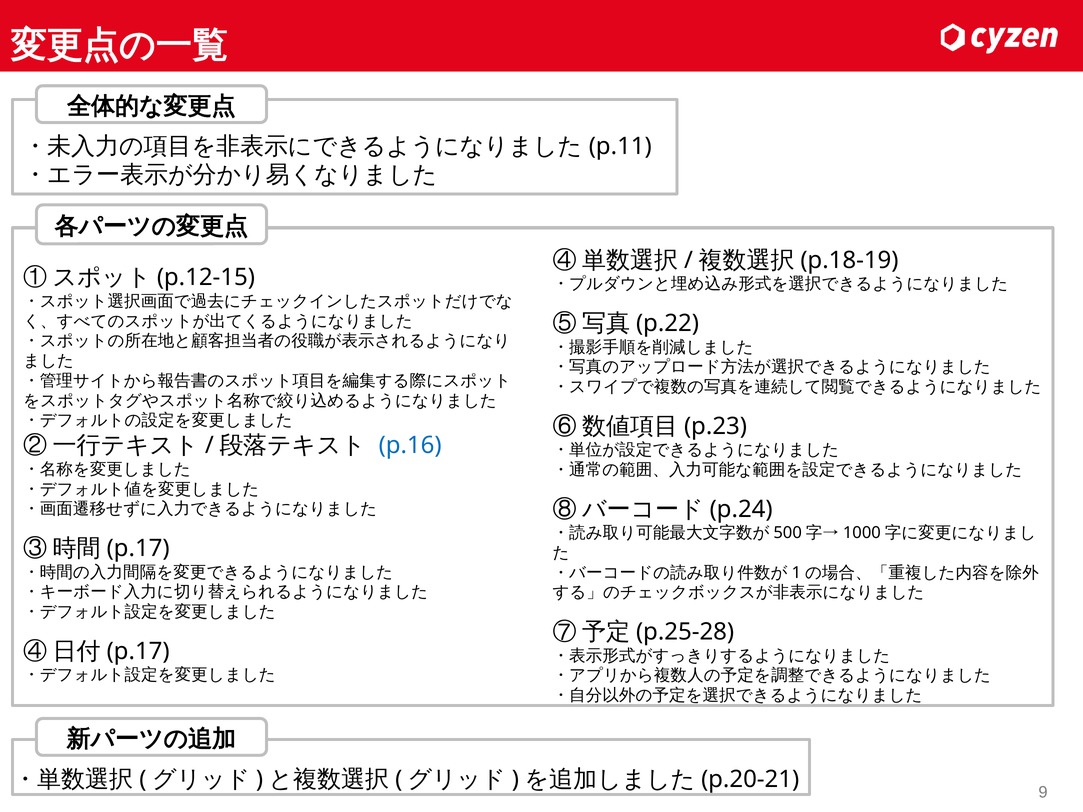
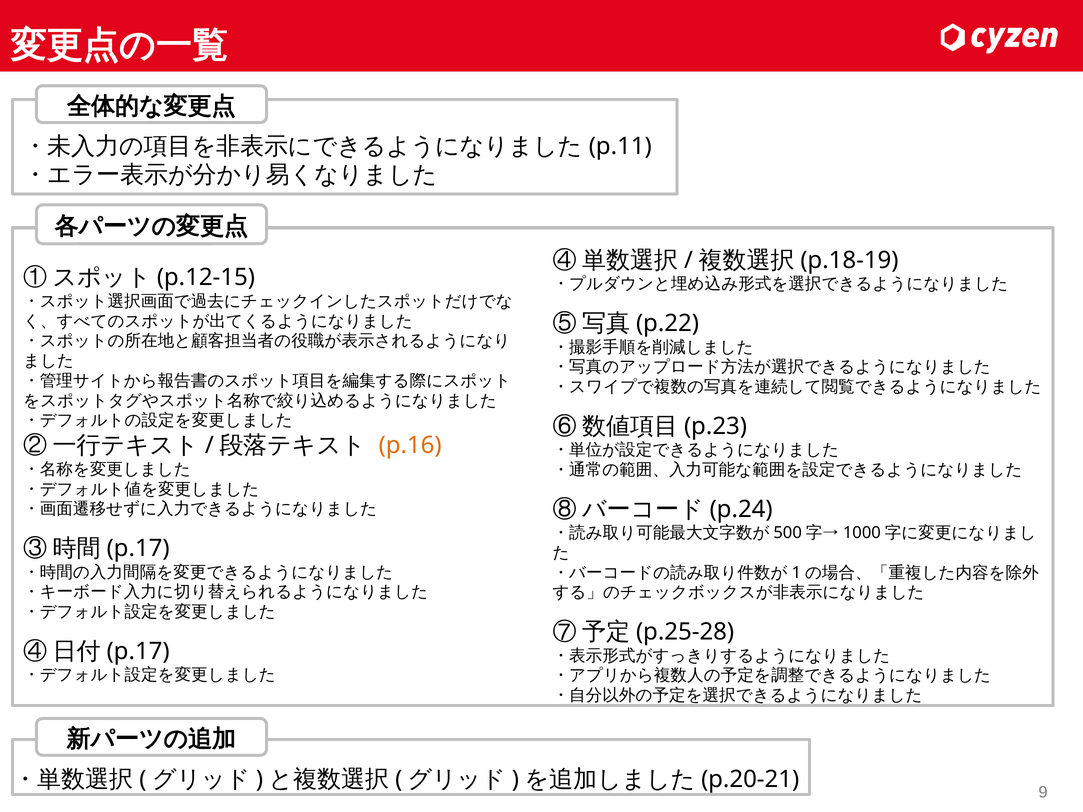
p.16 colour: blue -> orange (410, 446)
